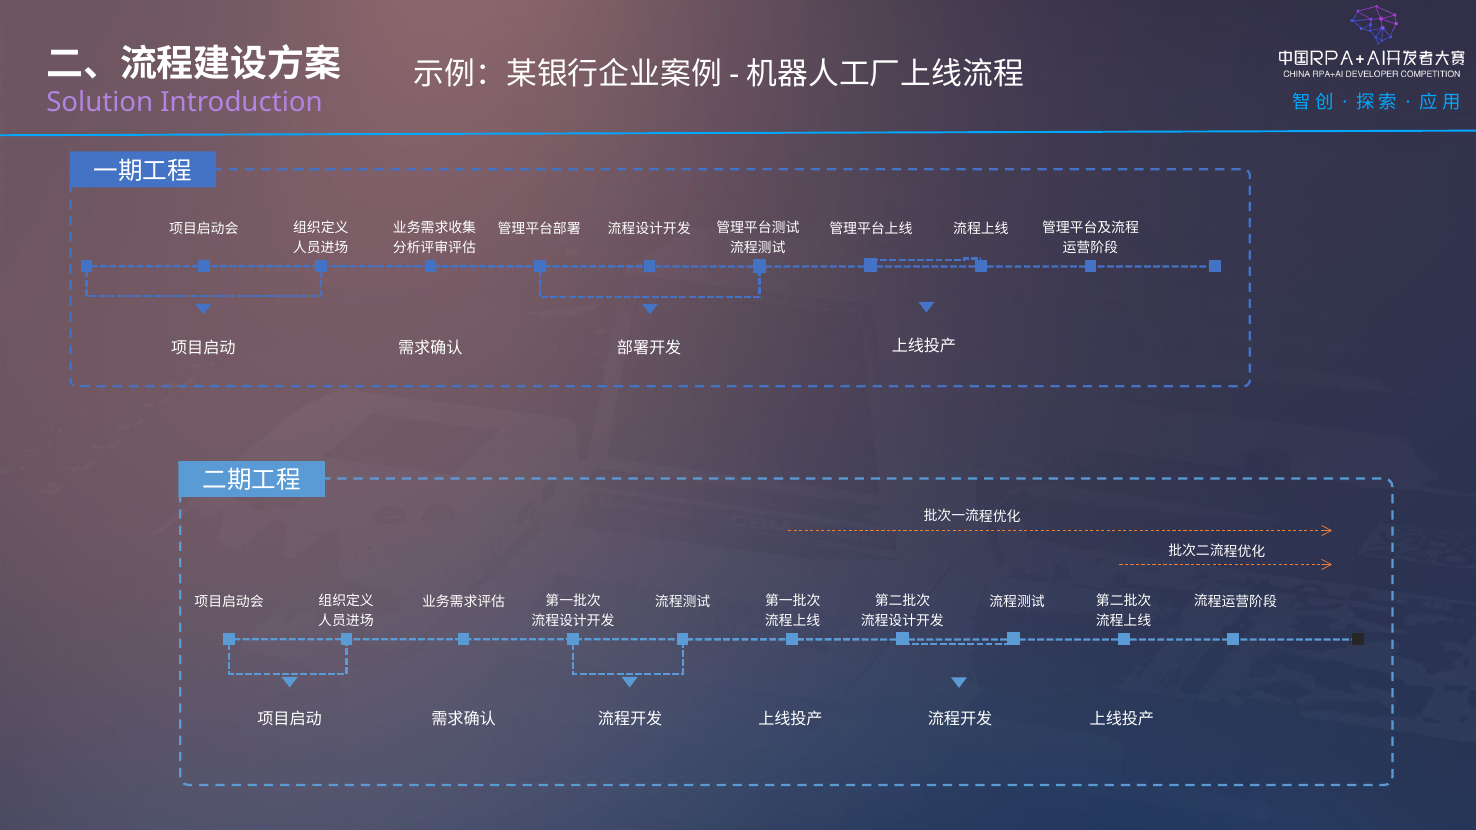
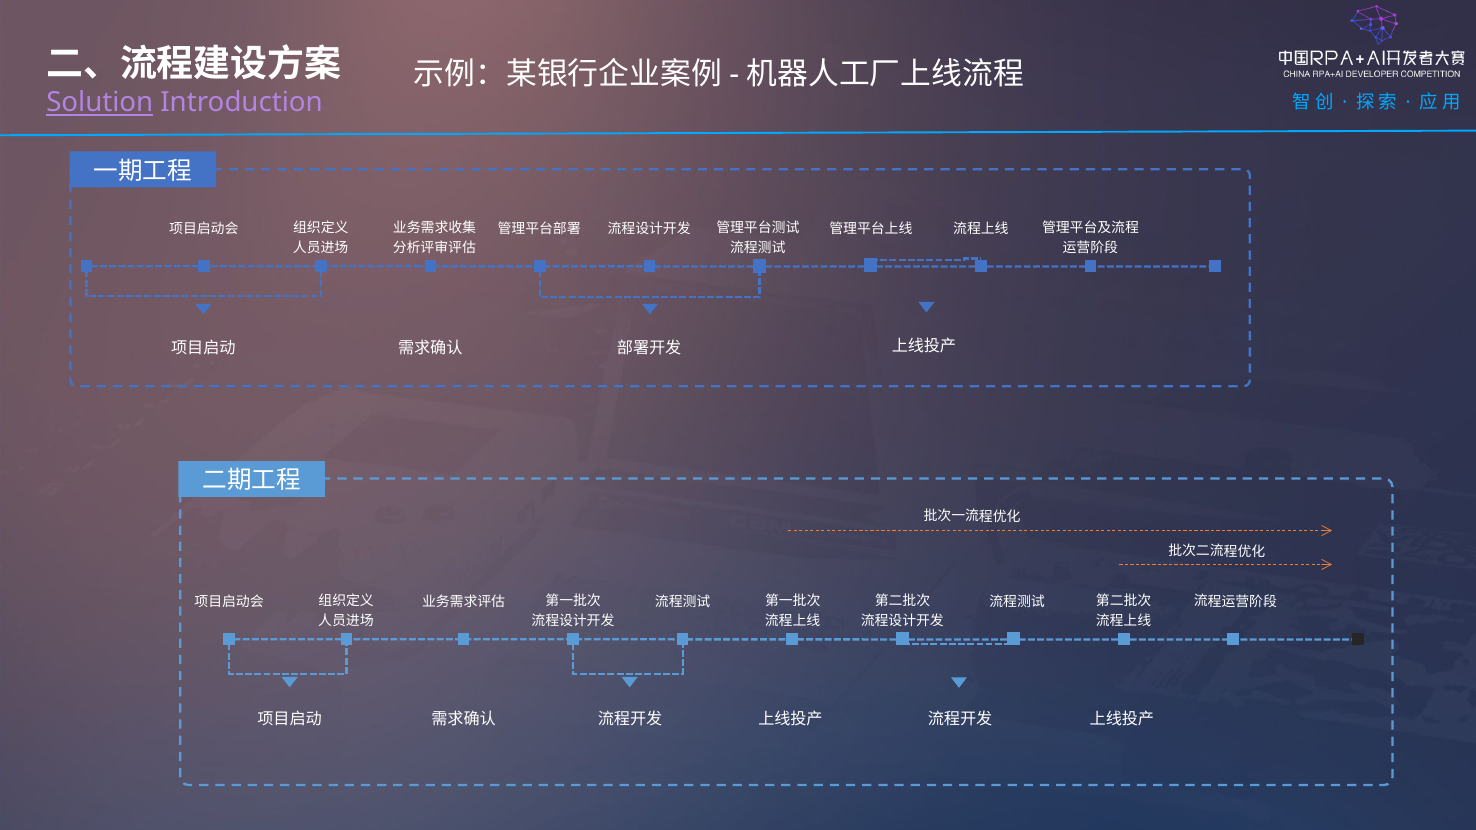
Solution underline: none -> present (100, 103)
